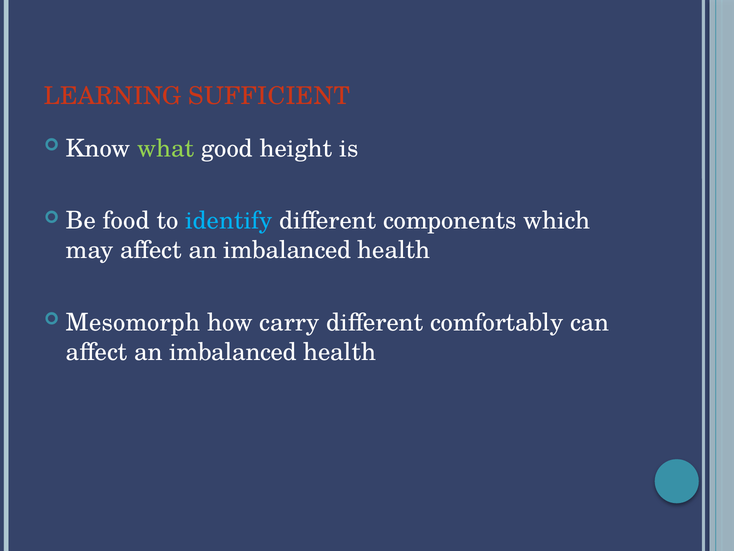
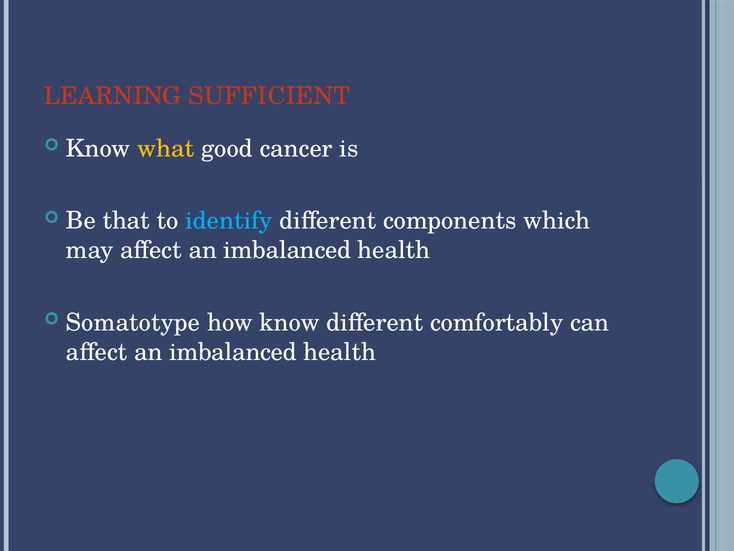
what colour: light green -> yellow (166, 149)
height: height -> cancer (296, 149)
food: food -> that (126, 221)
Mesomorph: Mesomorph -> Somatotype (133, 322)
how carry: carry -> know (290, 322)
